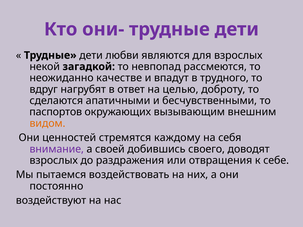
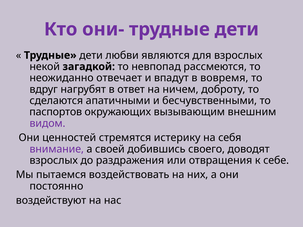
качестве: качестве -> отвечает (119, 78)
трудного: трудного -> вовремя (224, 78)
целью: целью -> ничем (181, 89)
видом colour: orange -> purple (47, 123)
каждому: каждому -> истерику (177, 138)
